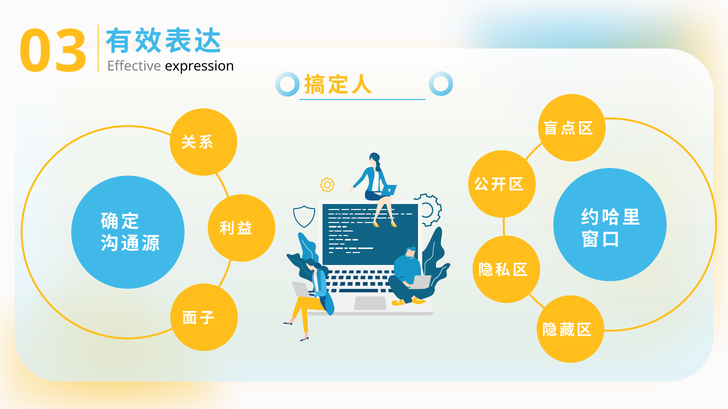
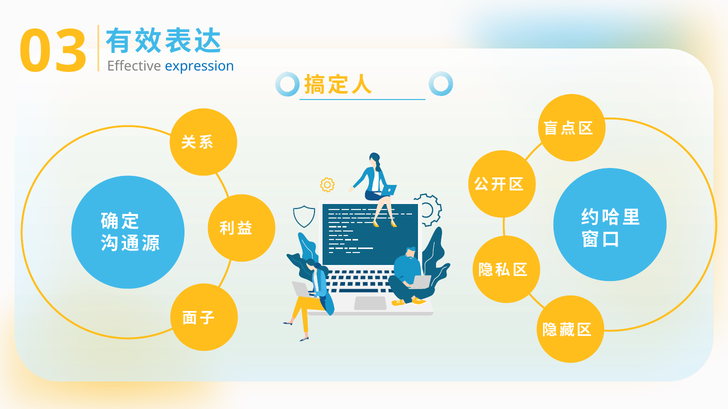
expression colour: black -> blue (200, 66)
